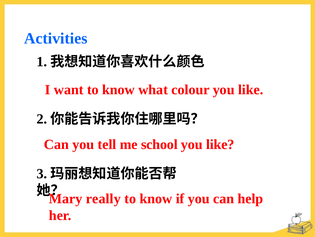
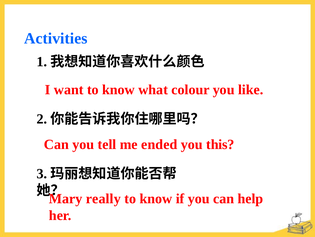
school: school -> ended (159, 144)
like: like -> this (220, 144)
